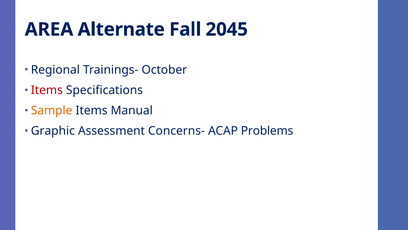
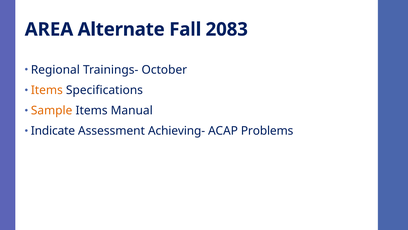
2045: 2045 -> 2083 (227, 29)
Items colour: red -> orange (47, 90)
Graphic: Graphic -> Indicate (53, 131)
Concerns-: Concerns- -> Achieving- (177, 131)
